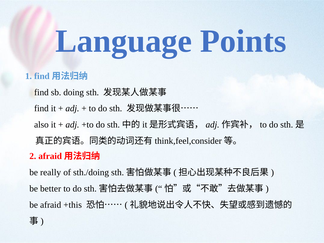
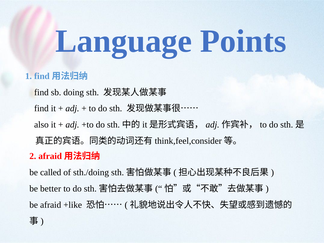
really: really -> called (51, 172)
+this: +this -> +like (73, 205)
